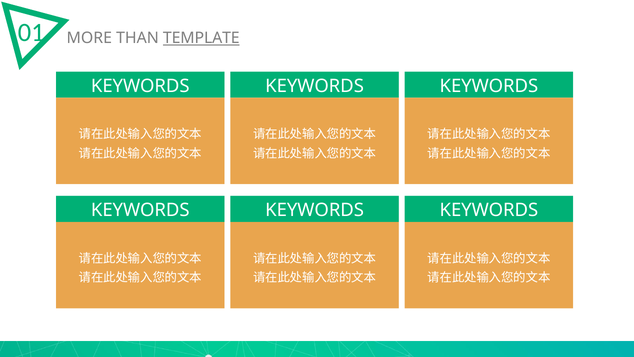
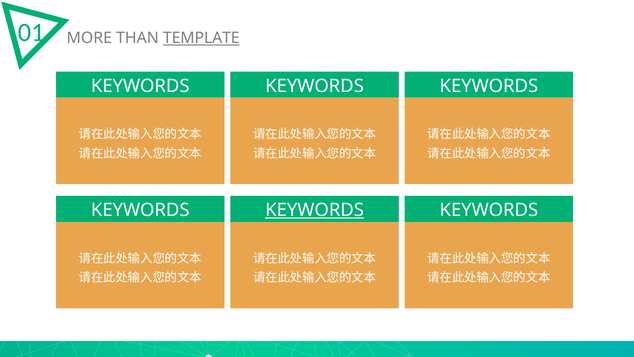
KEYWORDS underline: none -> present (315, 210)
